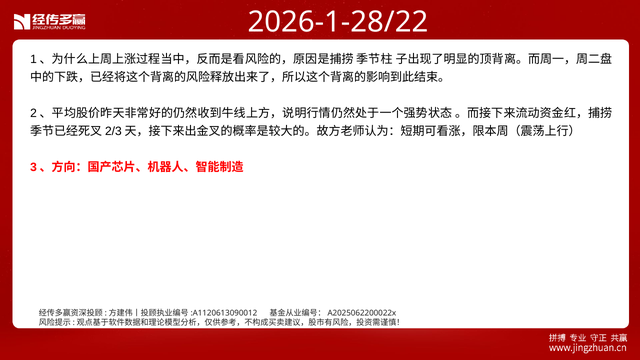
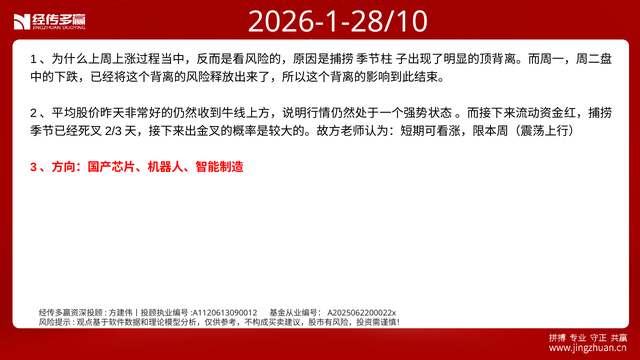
2026-1-28/22: 2026-1-28/22 -> 2026-1-28/10 (338, 22)
